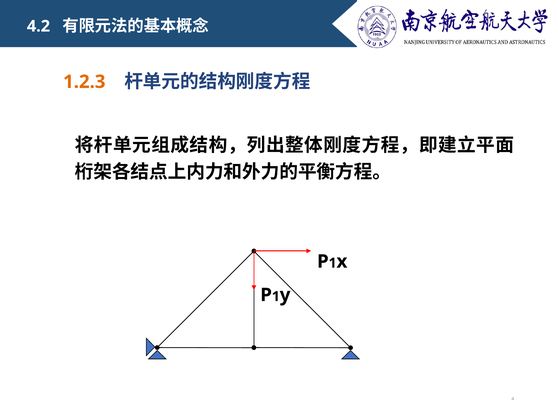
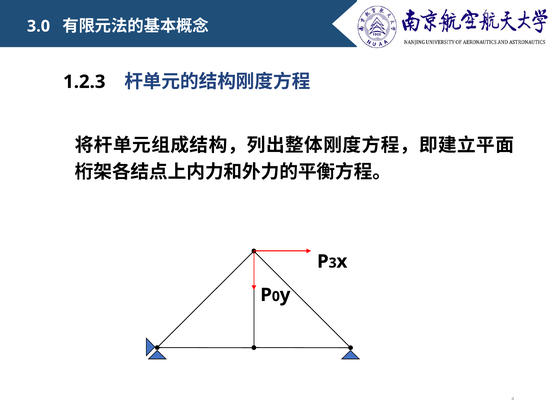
4.2: 4.2 -> 3.0 (38, 26)
1.2.3 colour: orange -> black (84, 82)
1: 1 -> 3 (333, 263)
1: 1 -> 0 (276, 297)
